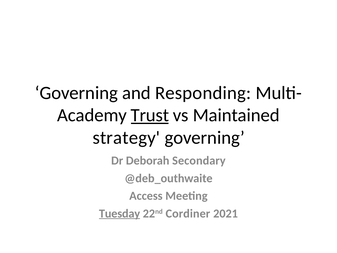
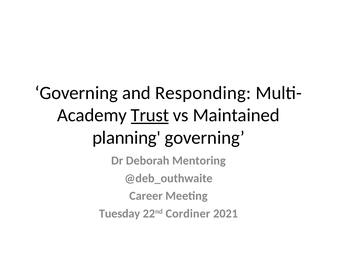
strategy: strategy -> planning (126, 138)
Secondary: Secondary -> Mentoring (199, 161)
Access: Access -> Career (146, 196)
Tuesday underline: present -> none (120, 213)
